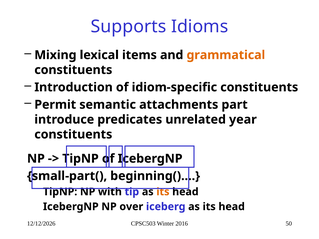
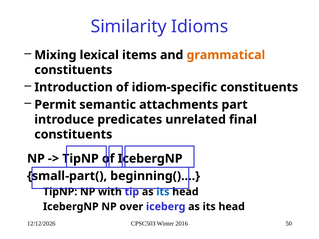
Supports: Supports -> Similarity (129, 26)
year: year -> final (243, 120)
its colour: orange -> blue (163, 192)
